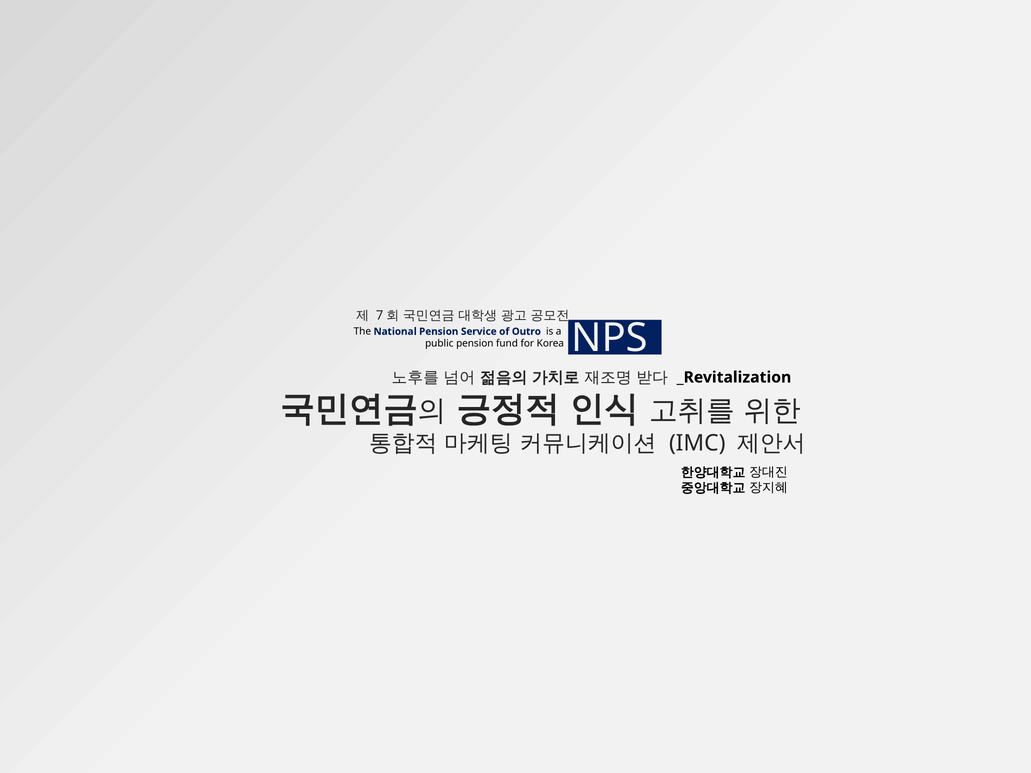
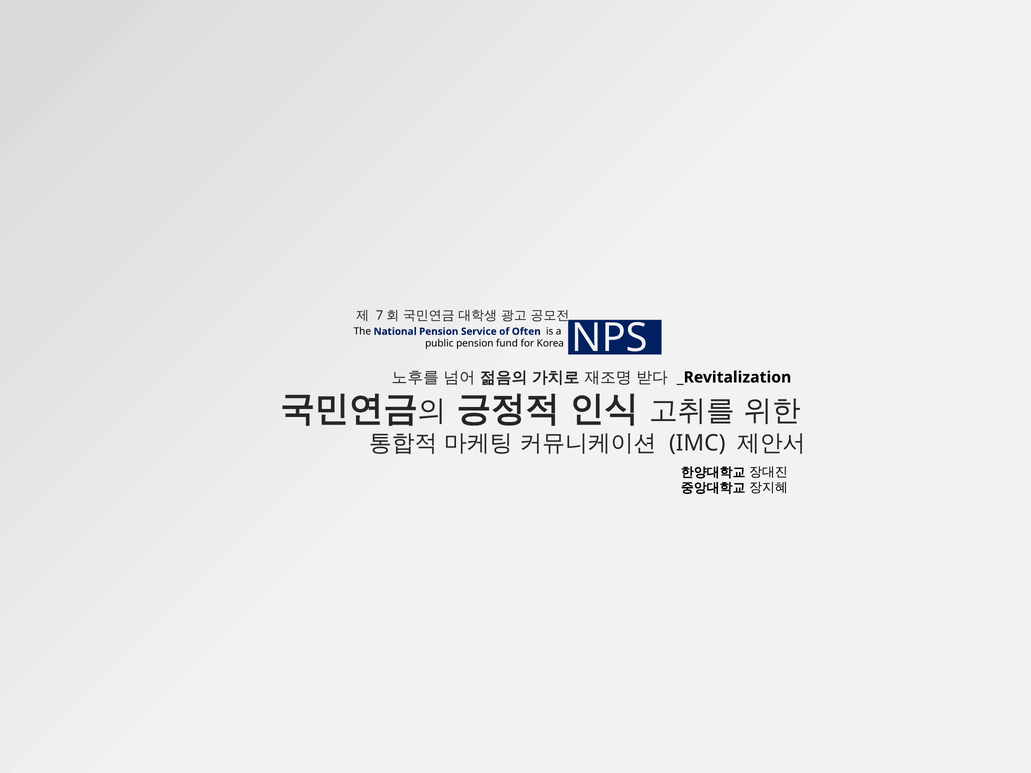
Outro: Outro -> Often (526, 332)
